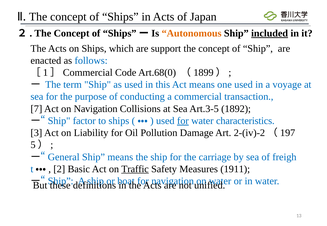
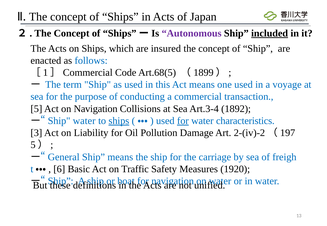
Autonomous colour: orange -> purple (192, 33)
support: support -> insured (166, 49)
Art.68(0: Art.68(0 -> Art.68(5 (157, 73)
7: 7 -> 5 (36, 109)
Art.3-5: Art.3-5 -> Art.3-4 (204, 109)
factor: factor -> water (84, 121)
ships underline: none -> present (119, 121)
2: 2 -> 6 (59, 169)
Traffic underline: present -> none (135, 169)
1911: 1911 -> 1920 (235, 169)
